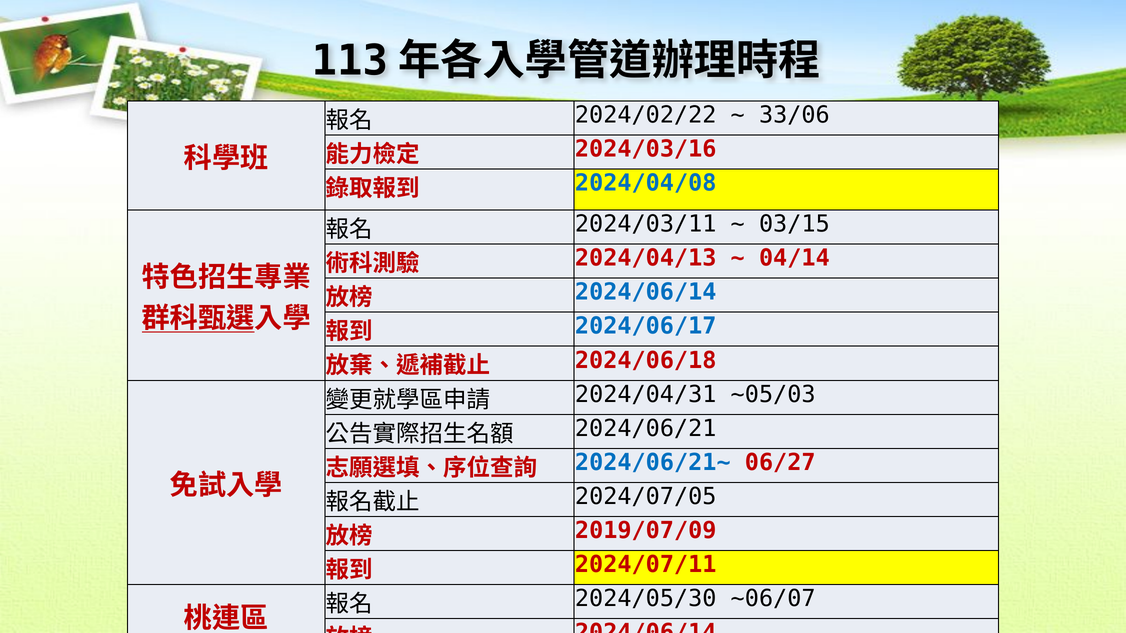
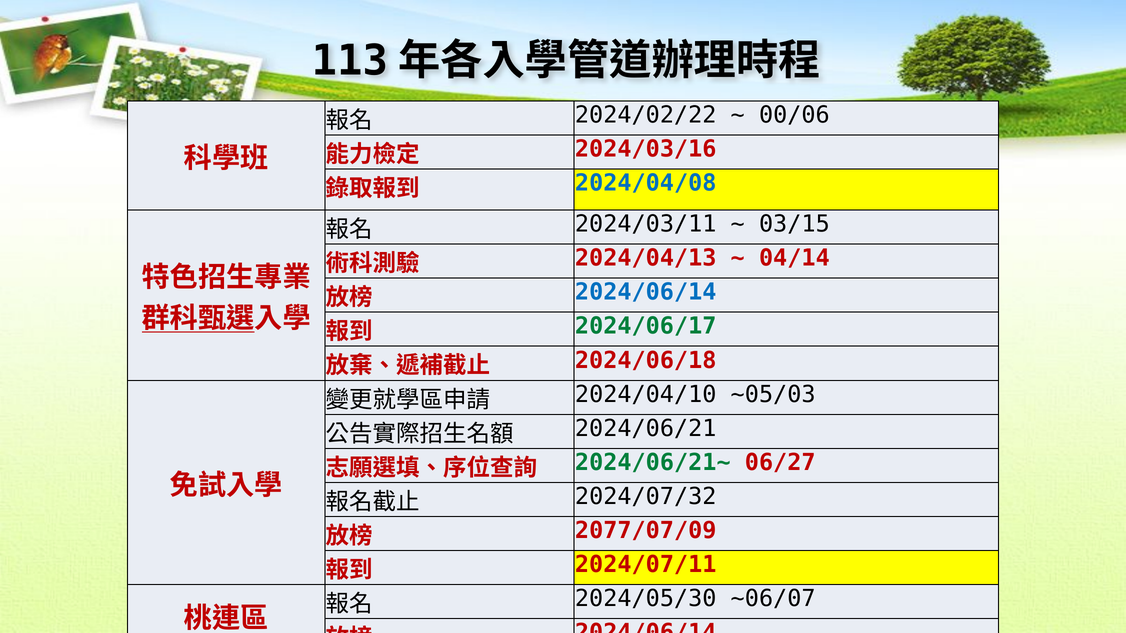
33/06: 33/06 -> 00/06 (794, 115)
2024/06/17 colour: blue -> green (646, 326)
2024/04/31: 2024/04/31 -> 2024/04/10 (646, 395)
2024/06/21~ colour: blue -> green (653, 463)
2024/07/05: 2024/07/05 -> 2024/07/32 (646, 497)
2019/07/09: 2019/07/09 -> 2077/07/09 (646, 531)
